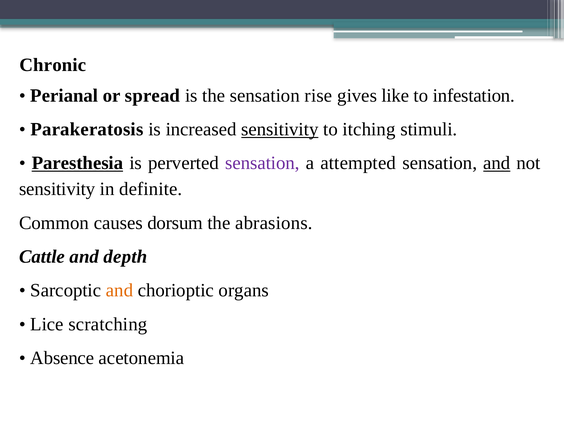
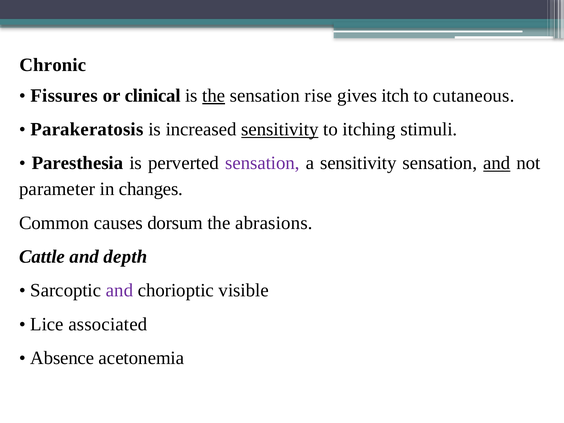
Perianal: Perianal -> Fissures (64, 96)
spread: spread -> clinical (153, 96)
the underline: none -> present (214, 96)
like: like -> itch (395, 96)
infestation: infestation -> cutaneous (474, 96)
Paresthesia underline: present -> none (77, 163)
a attempted: attempted -> sensitivity (358, 163)
sensitivity: sensitivity -> parameter (57, 189)
definite: definite -> changes (151, 189)
and colour: orange -> purple (120, 290)
organs: organs -> visible (244, 290)
scratching: scratching -> associated (108, 324)
